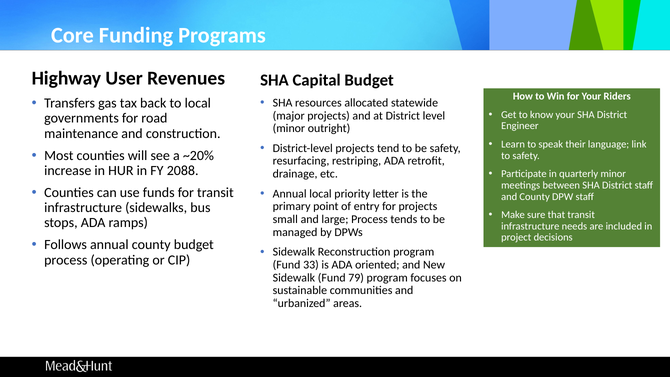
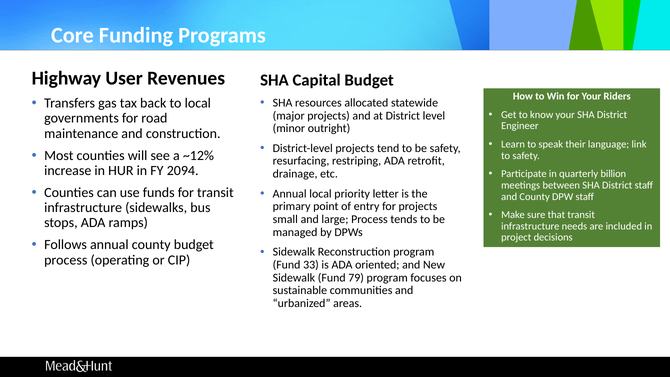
~20%: ~20% -> ~12% (198, 155)
2088: 2088 -> 2094 (183, 171)
quarterly minor: minor -> billion (613, 174)
